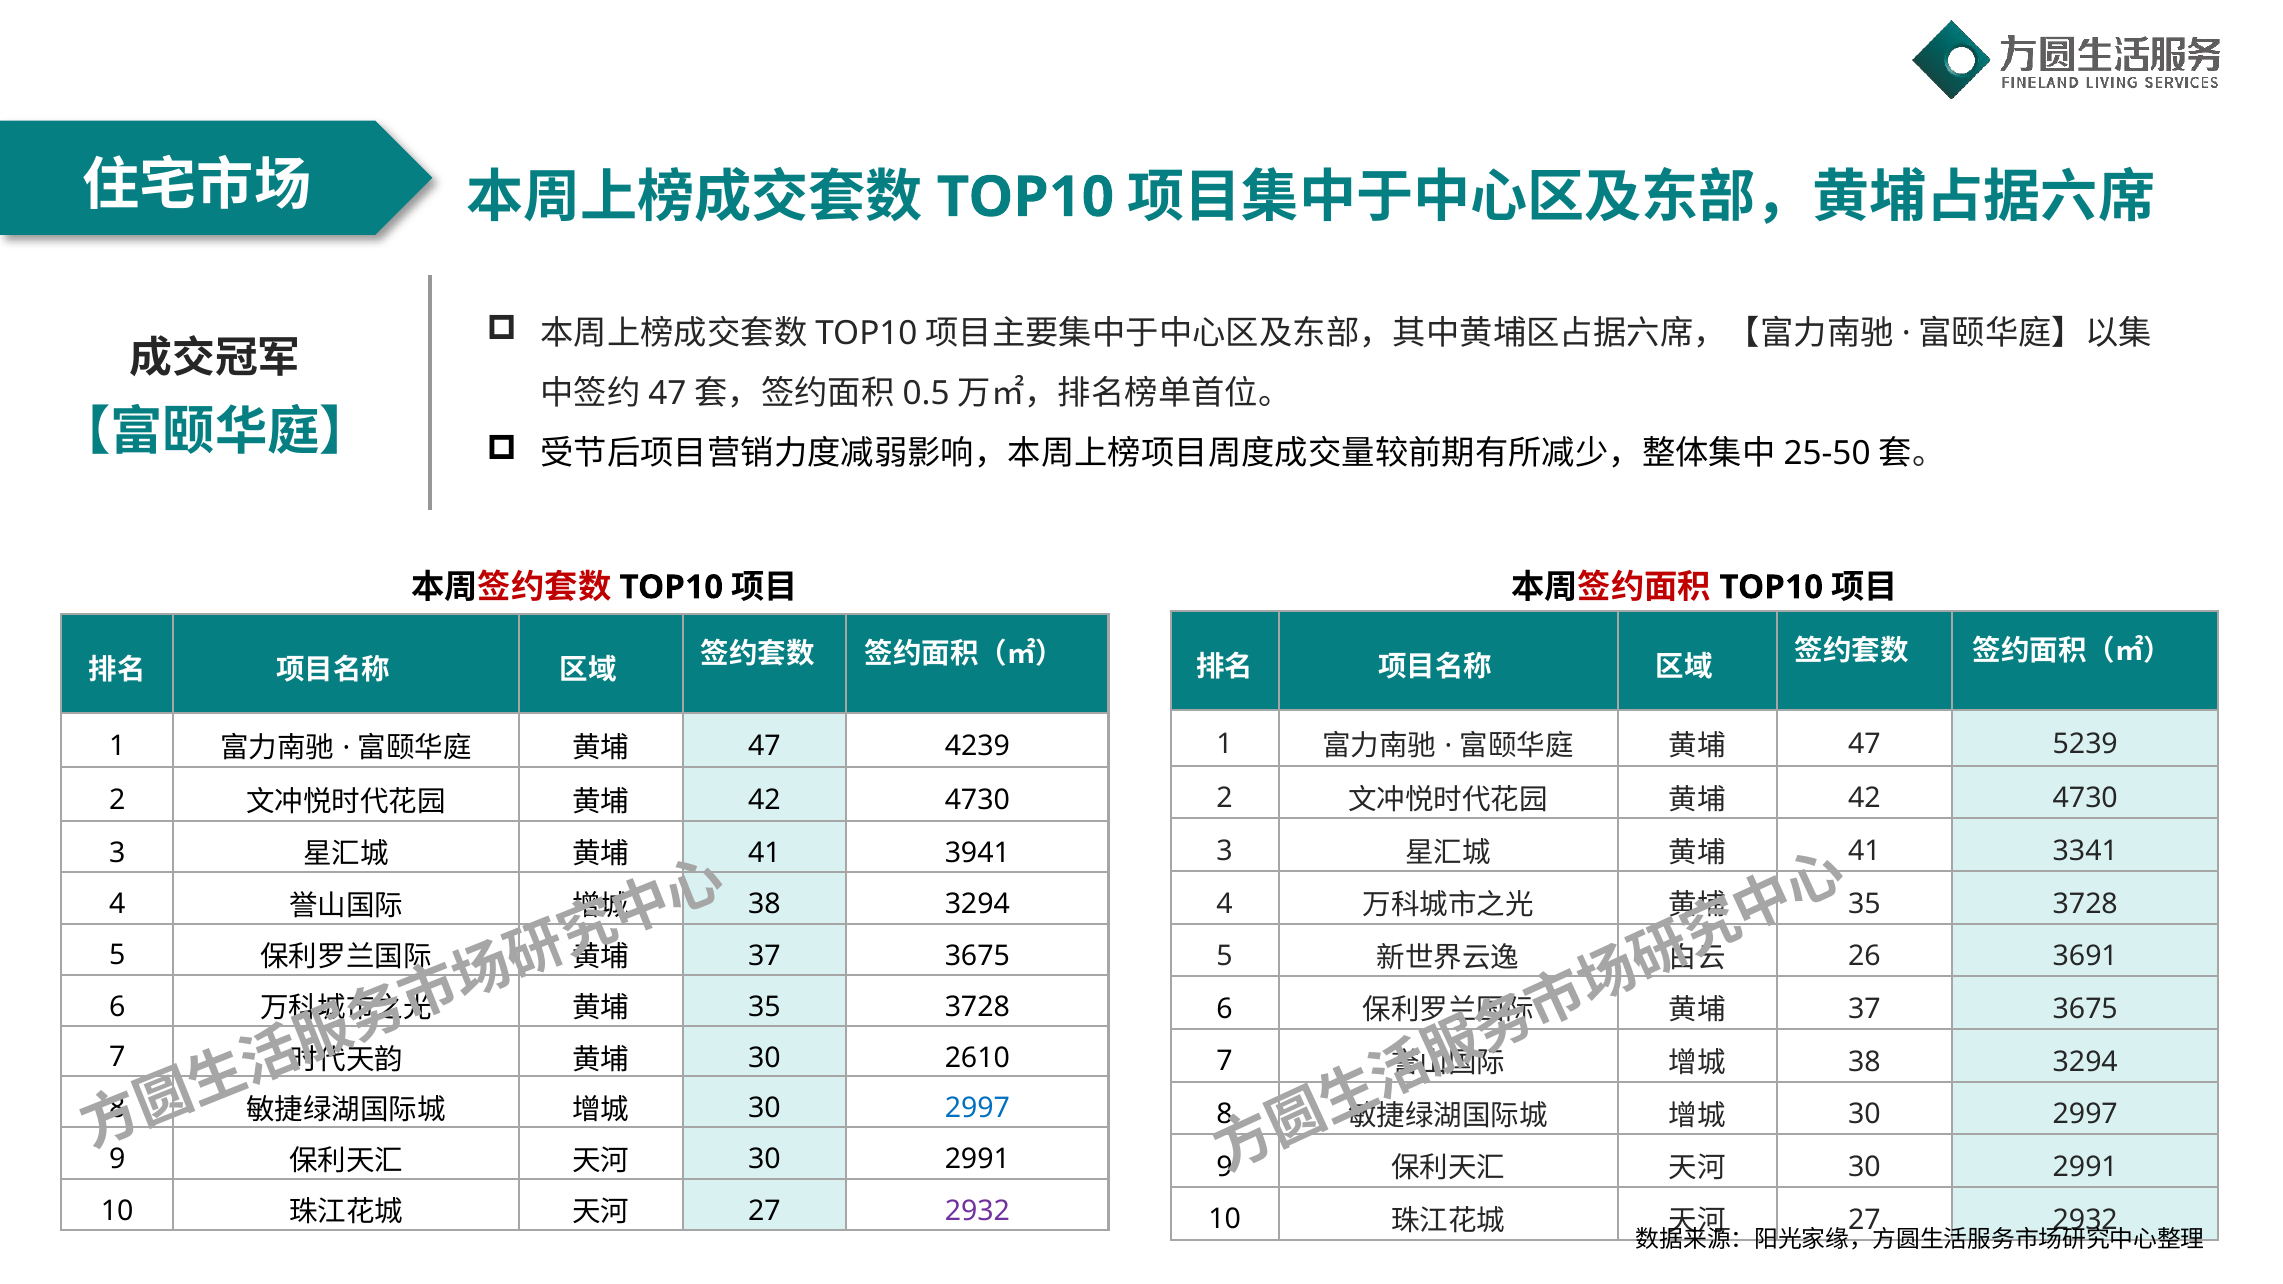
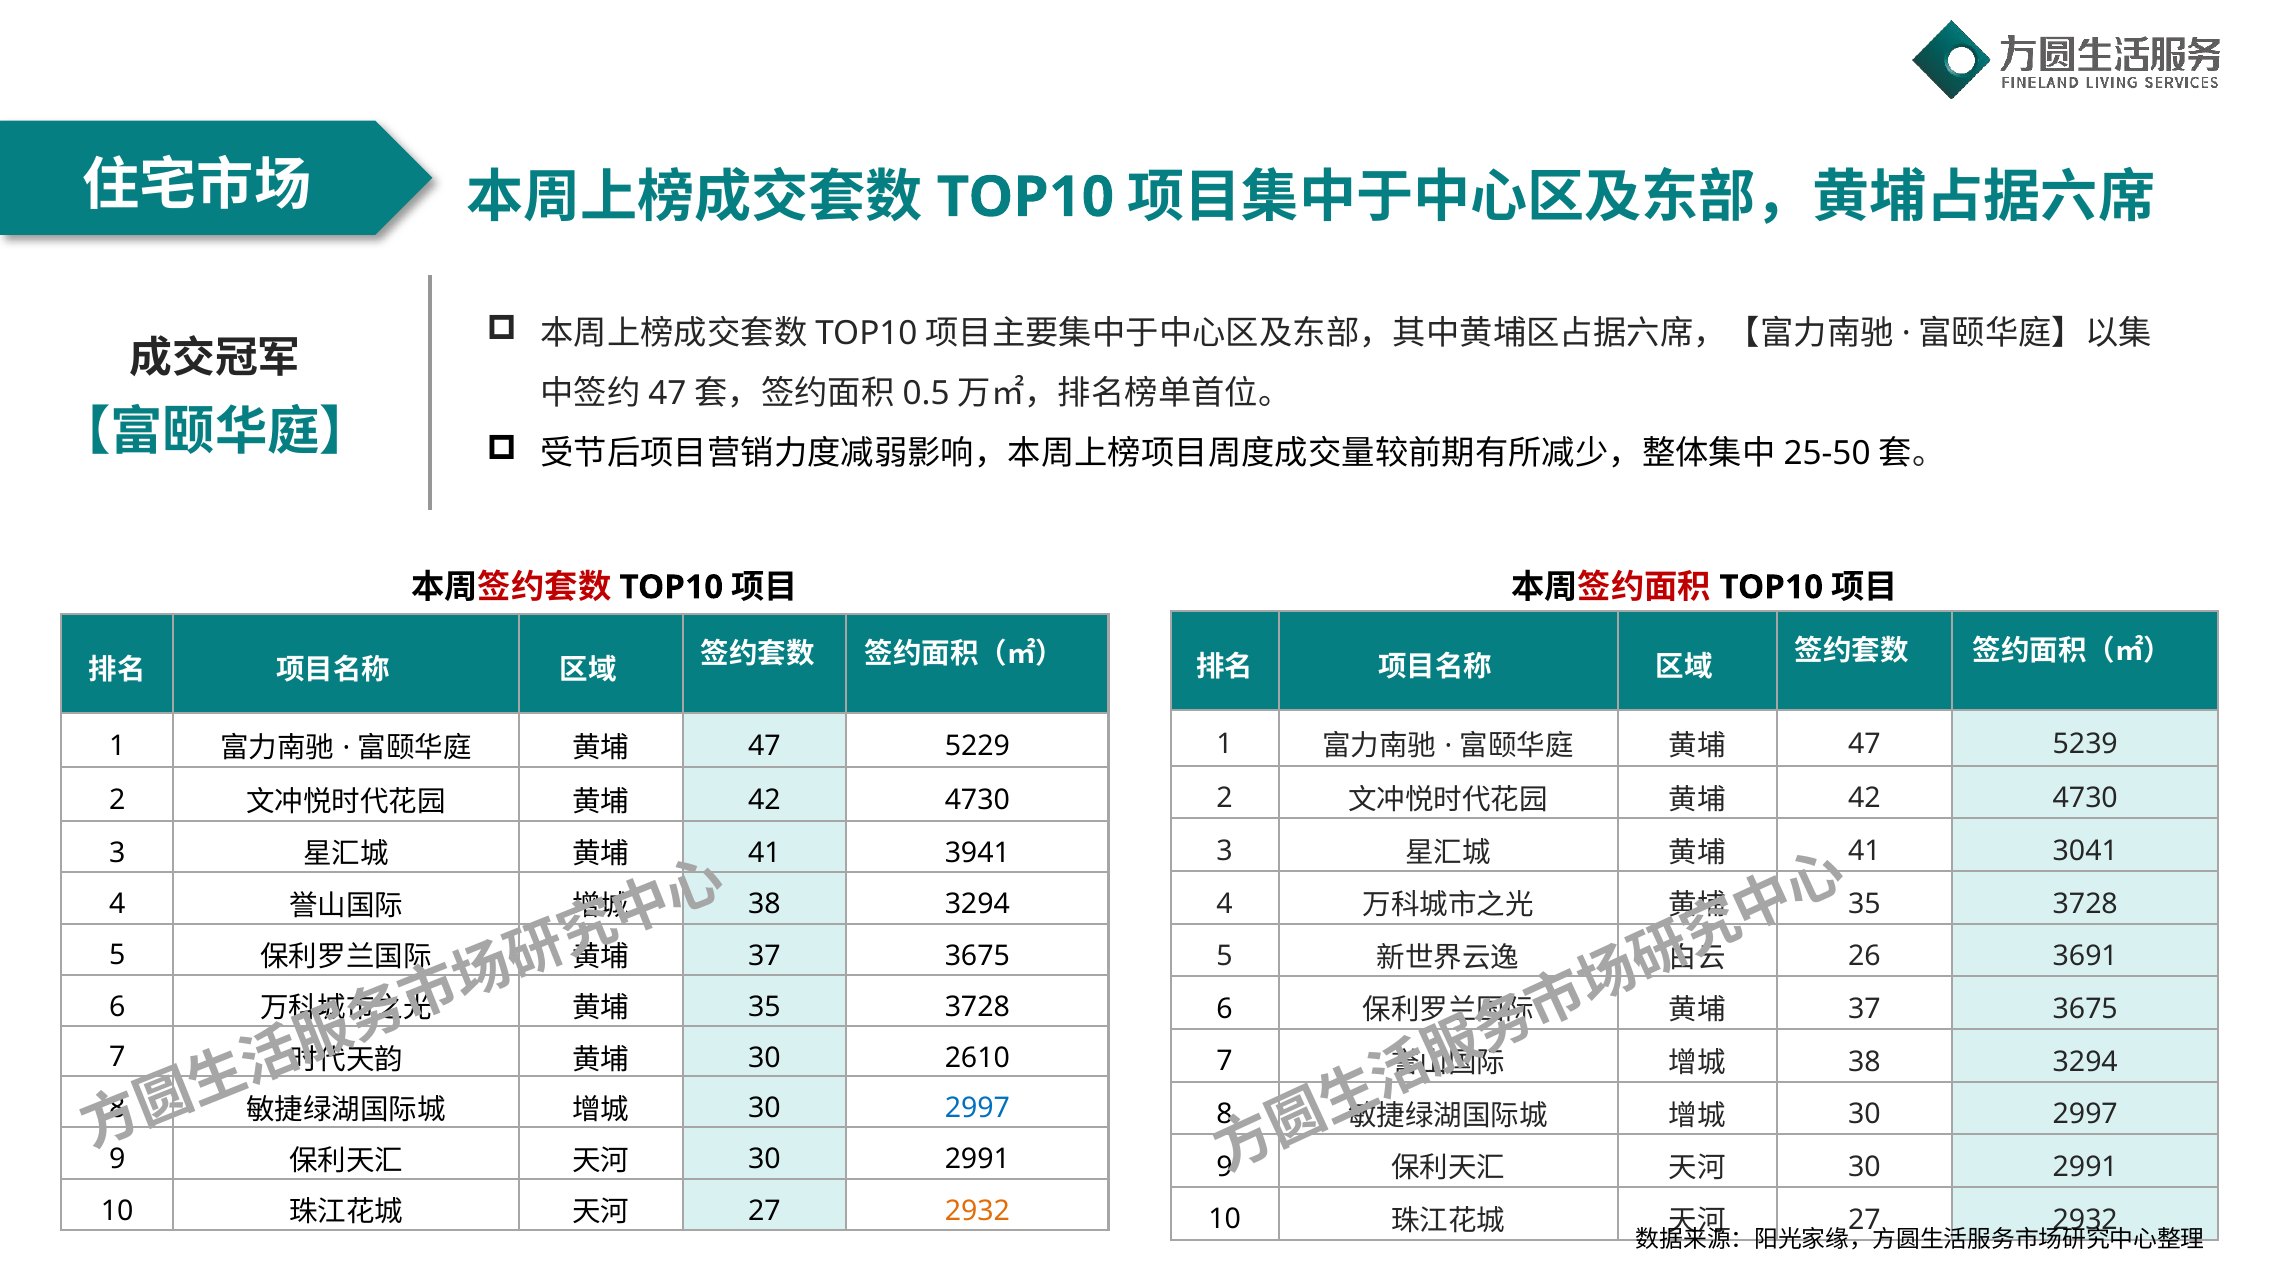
4239: 4239 -> 5229 (977, 746)
3341: 3341 -> 3041 (2085, 851)
2932 colour: purple -> orange (977, 1211)
